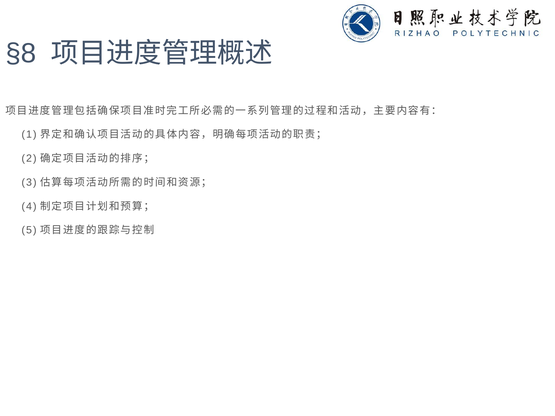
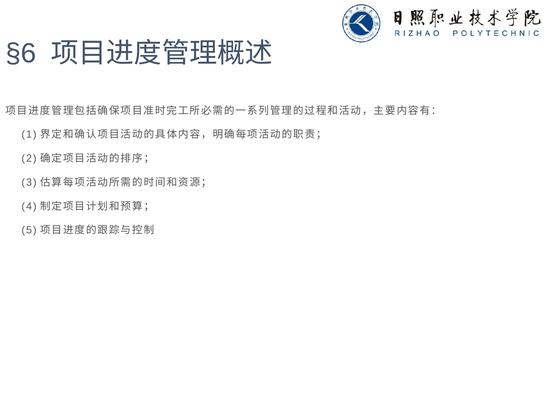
§8: §8 -> §6 (21, 53)
